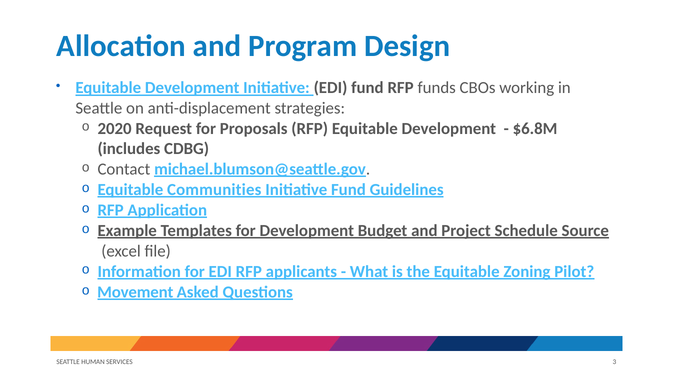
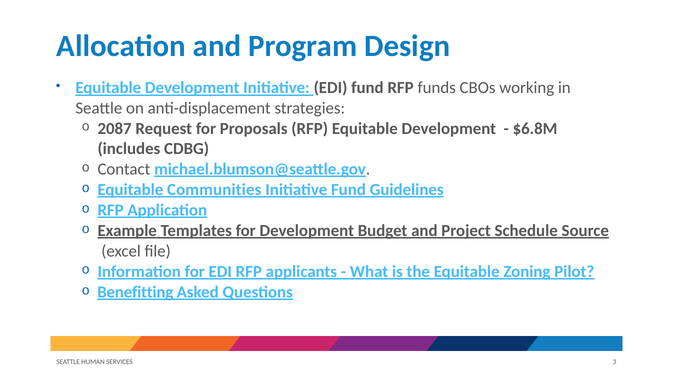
2020: 2020 -> 2087 (115, 129)
Movement: Movement -> Benefitting (135, 292)
